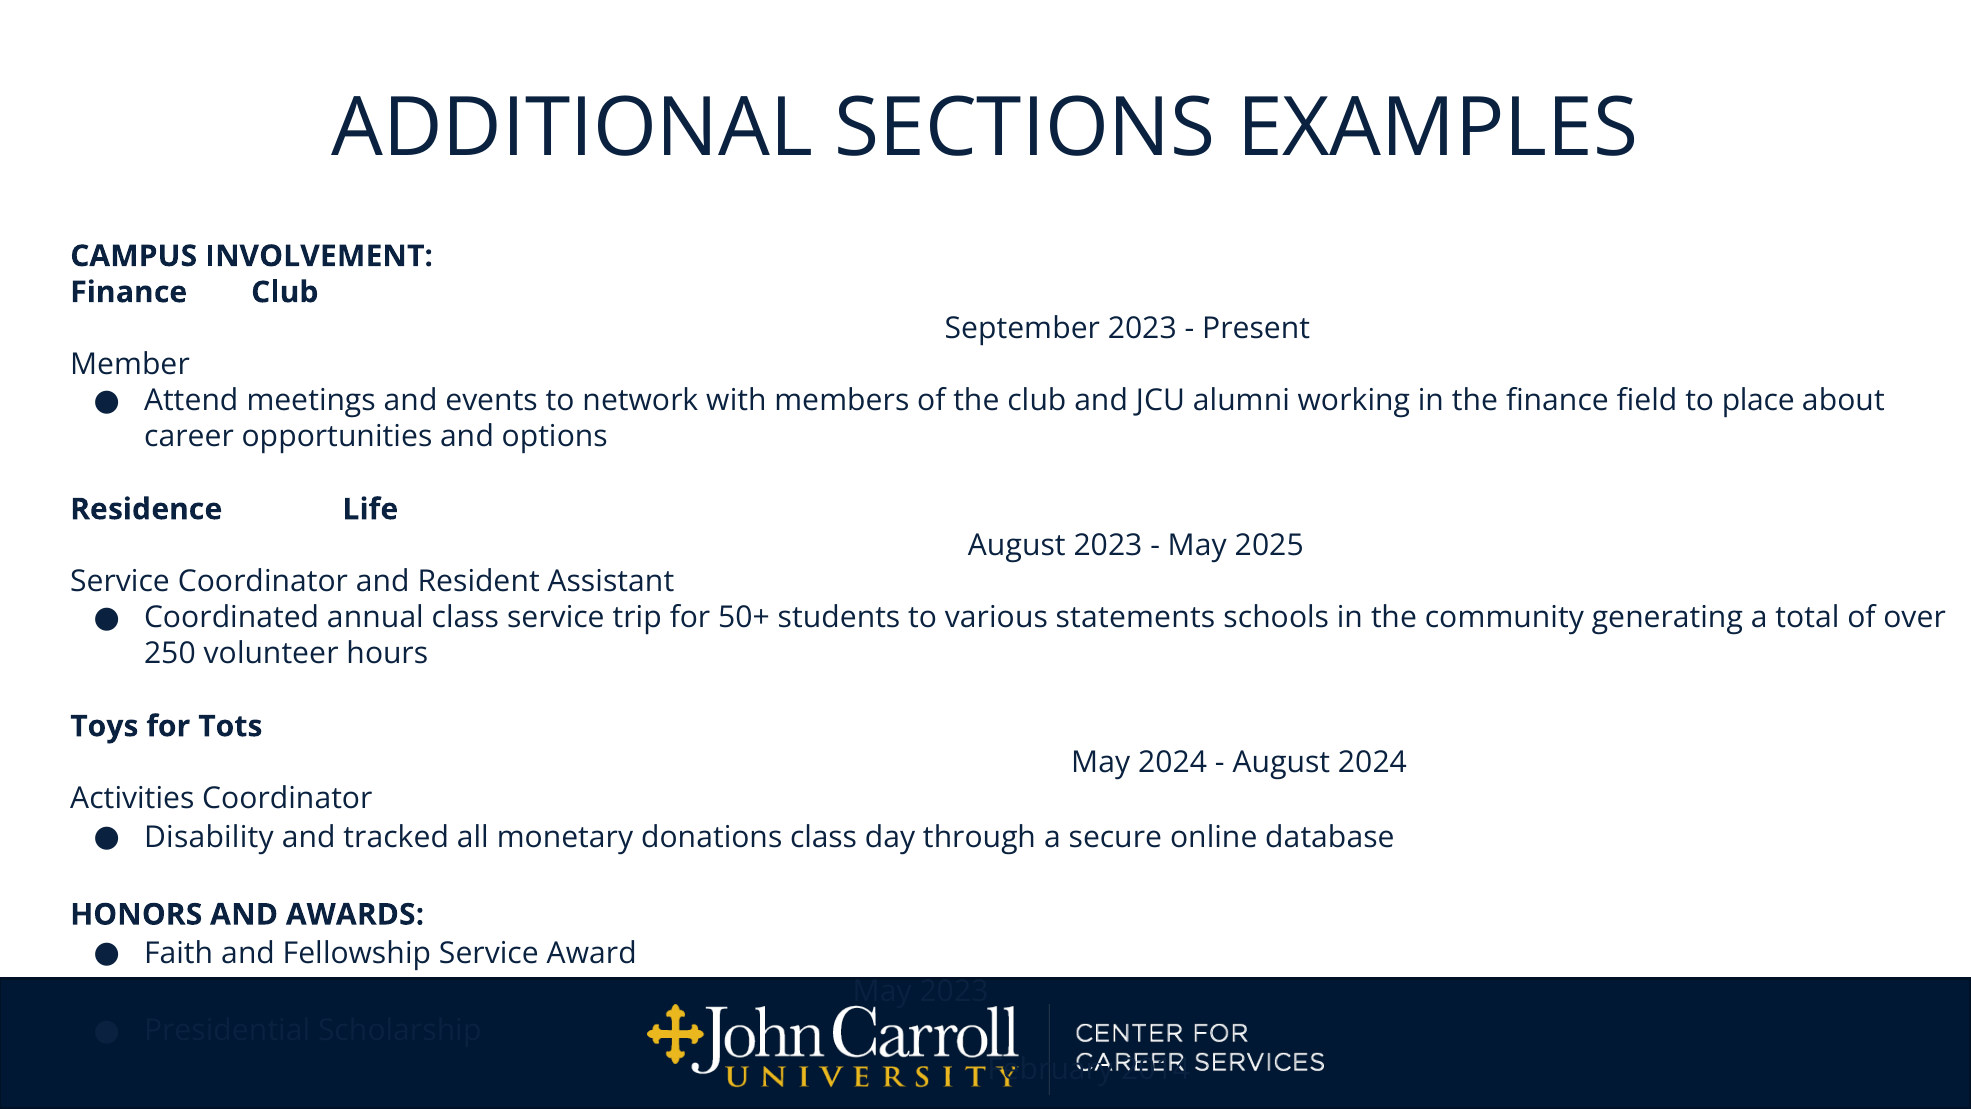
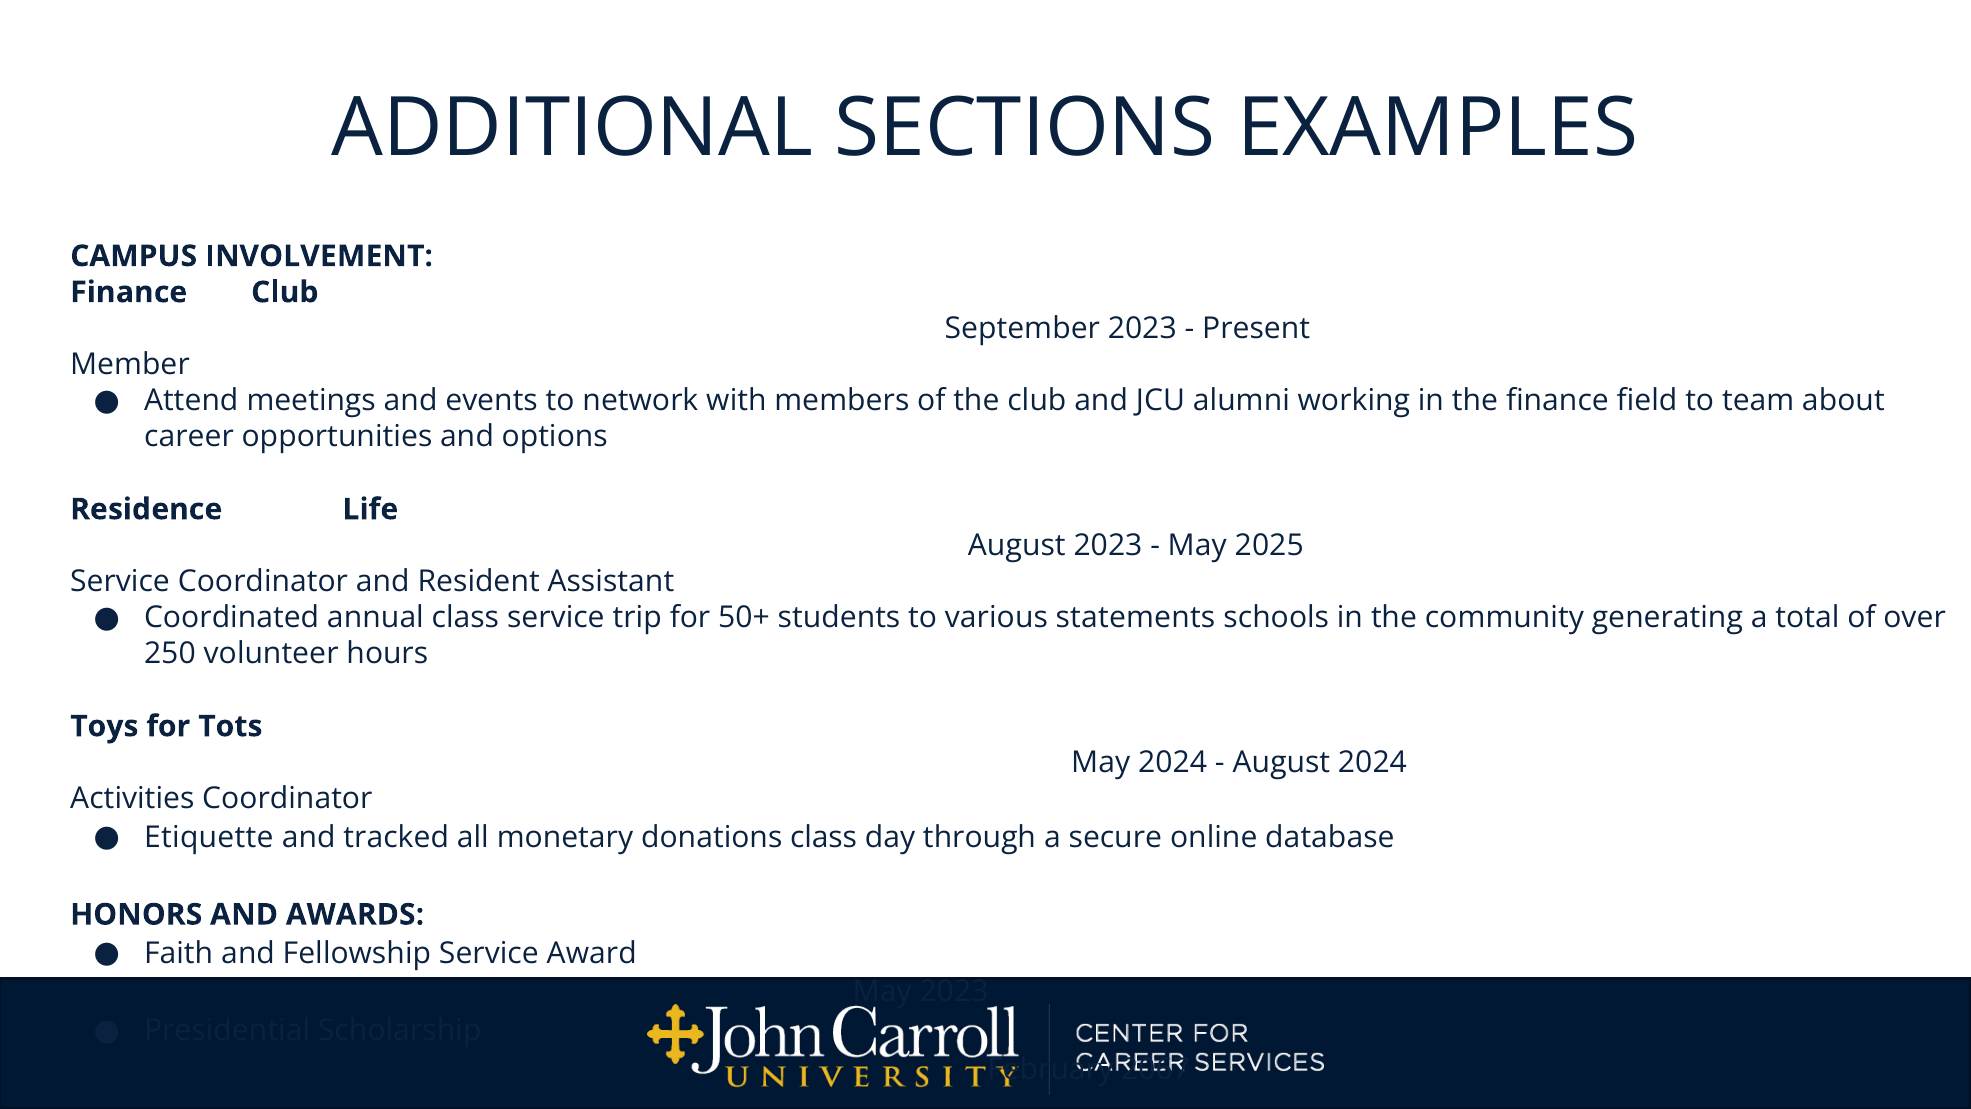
place: place -> team (1758, 401)
Disability: Disability -> Etiquette (209, 837)
2014: 2014 -> 2067 (1156, 1069)
